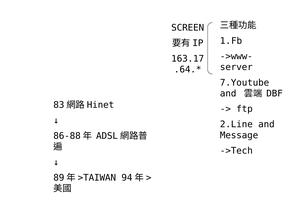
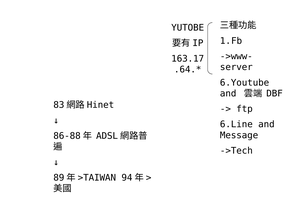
SCREEN: SCREEN -> YUTOBE (188, 28)
7.Youtube: 7.Youtube -> 6.Youtube (245, 83)
2.Line: 2.Line -> 6.Line (236, 125)
